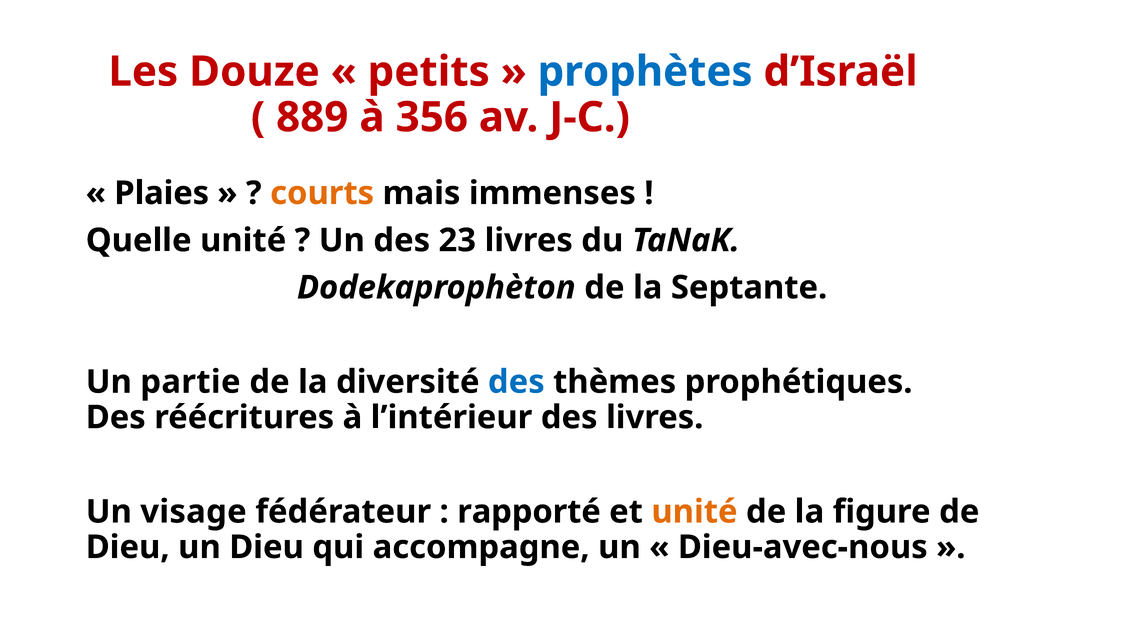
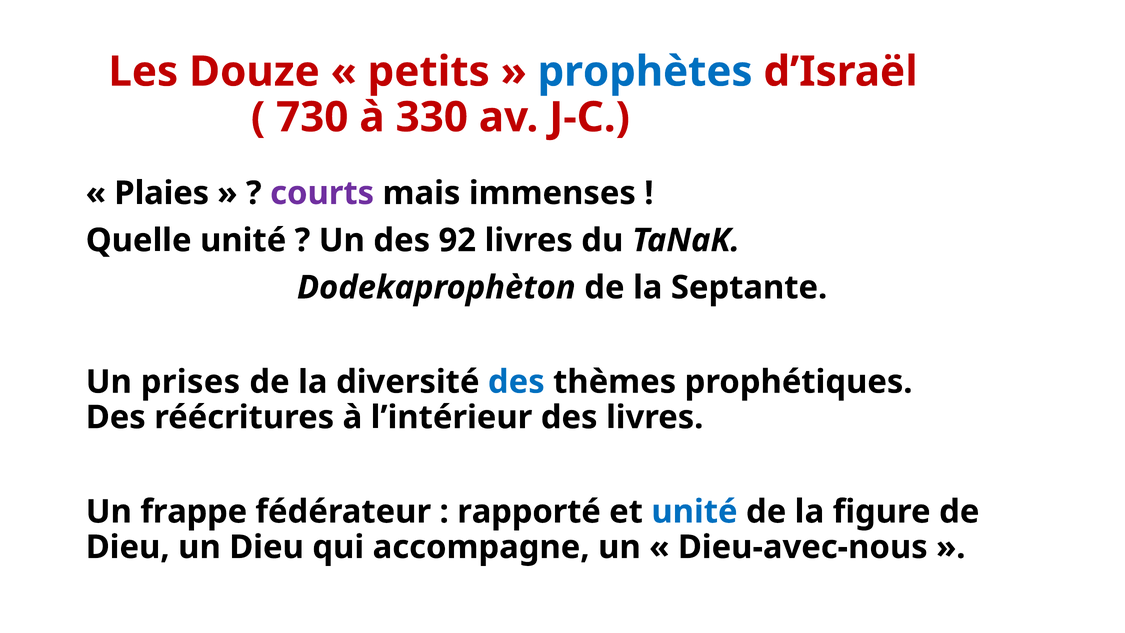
889: 889 -> 730 (312, 117)
356: 356 -> 330 (432, 117)
courts colour: orange -> purple (322, 193)
23: 23 -> 92 (457, 240)
partie: partie -> prises (190, 382)
visage: visage -> frappe (194, 512)
unité colour: orange -> blue (694, 512)
